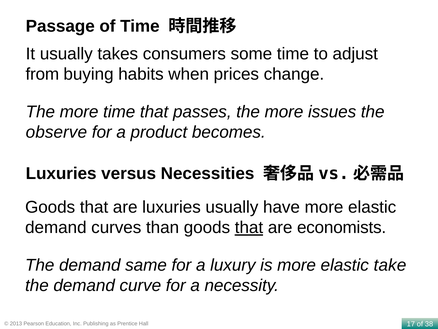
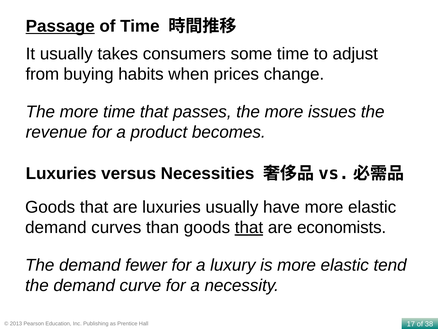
Passage underline: none -> present (60, 26)
observe: observe -> revenue (56, 132)
same: same -> fewer (146, 265)
take: take -> tend (390, 265)
